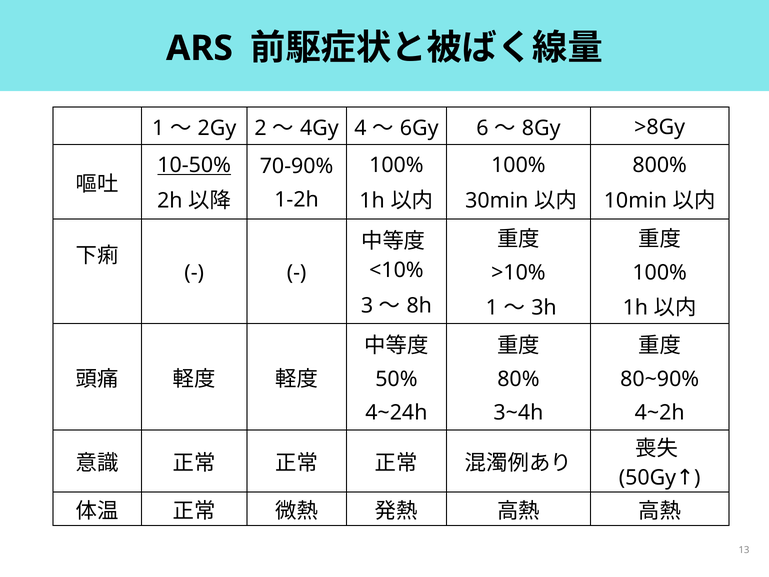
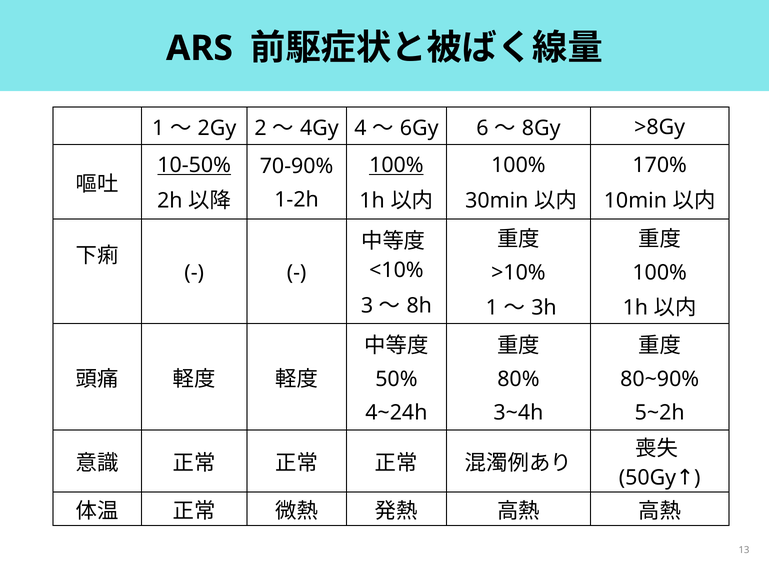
100% underline: none -> present (396, 165)
800%: 800% -> 170% (660, 165)
4~2h: 4~2h -> 5~2h (660, 412)
